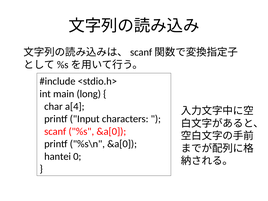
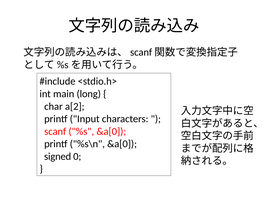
a[4: a[4 -> a[2 (75, 106)
hantei: hantei -> signed (58, 156)
